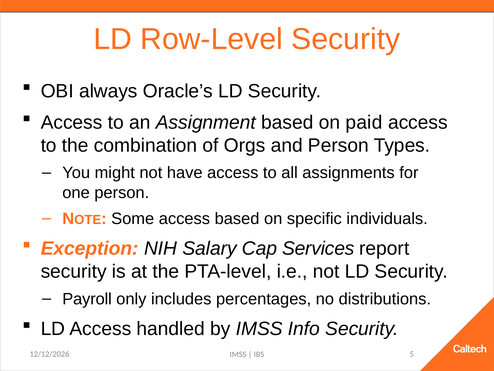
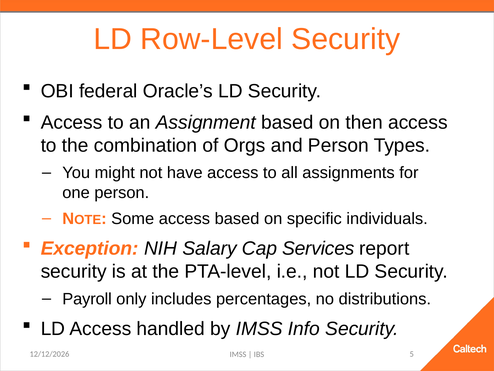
always: always -> federal (108, 91)
paid: paid -> then (364, 122)
